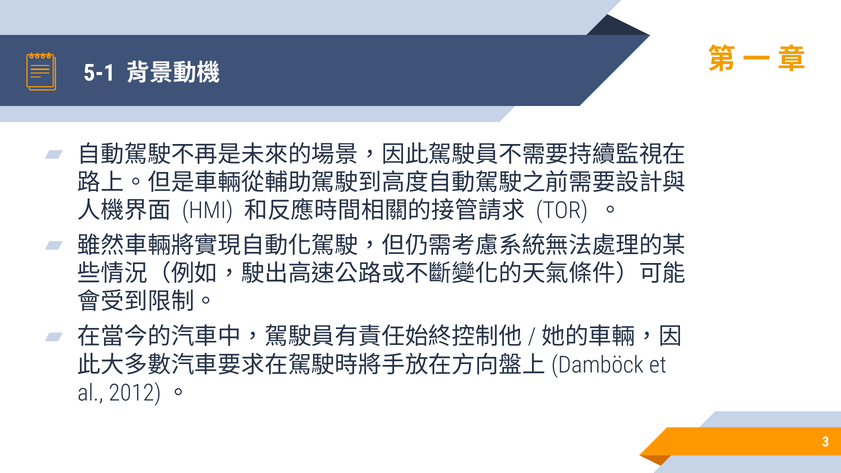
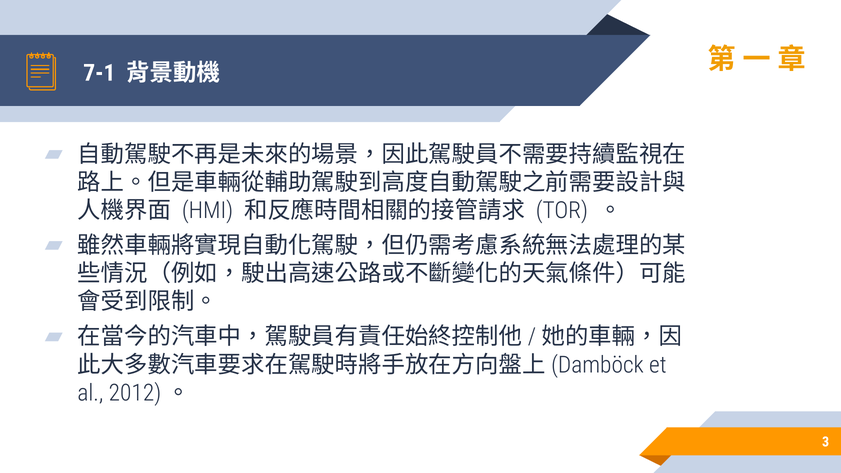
5-1: 5-1 -> 7-1 (99, 73)
